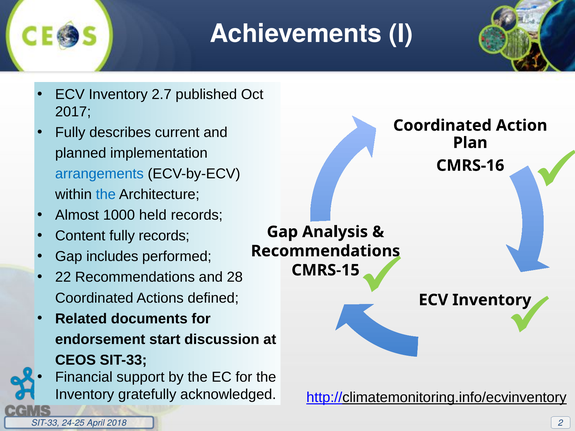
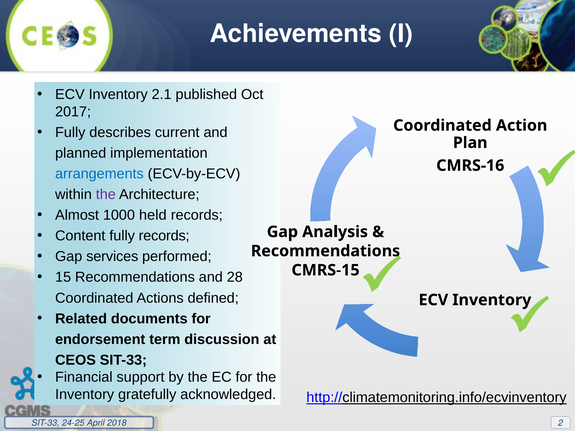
2.7: 2.7 -> 2.1 (162, 95)
the colour: blue -> purple (106, 195)
includes: includes -> services (112, 257)
22: 22 -> 15 (63, 277)
start: start -> term (165, 339)
